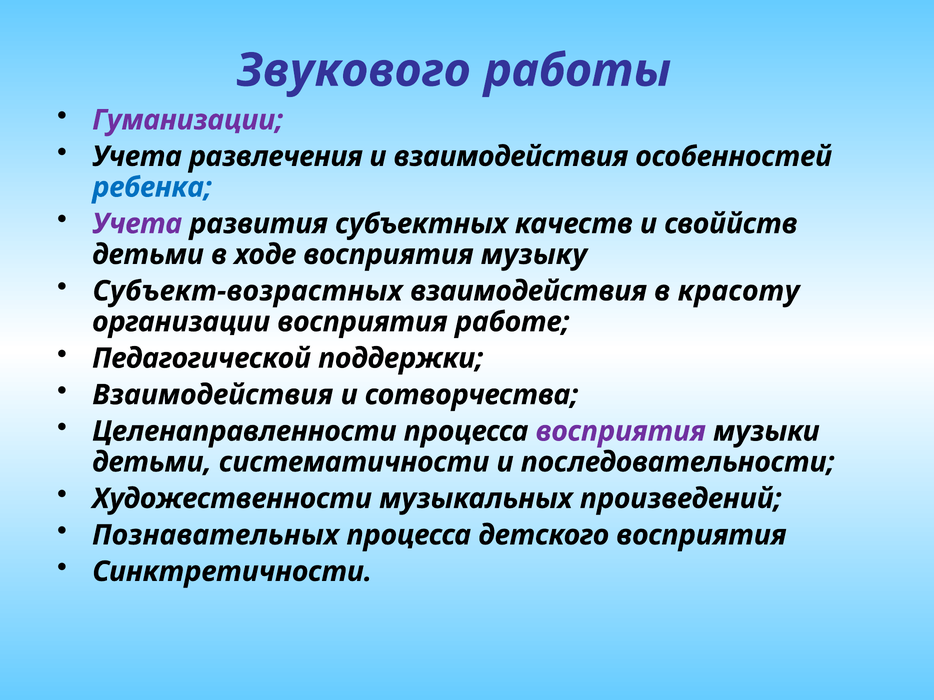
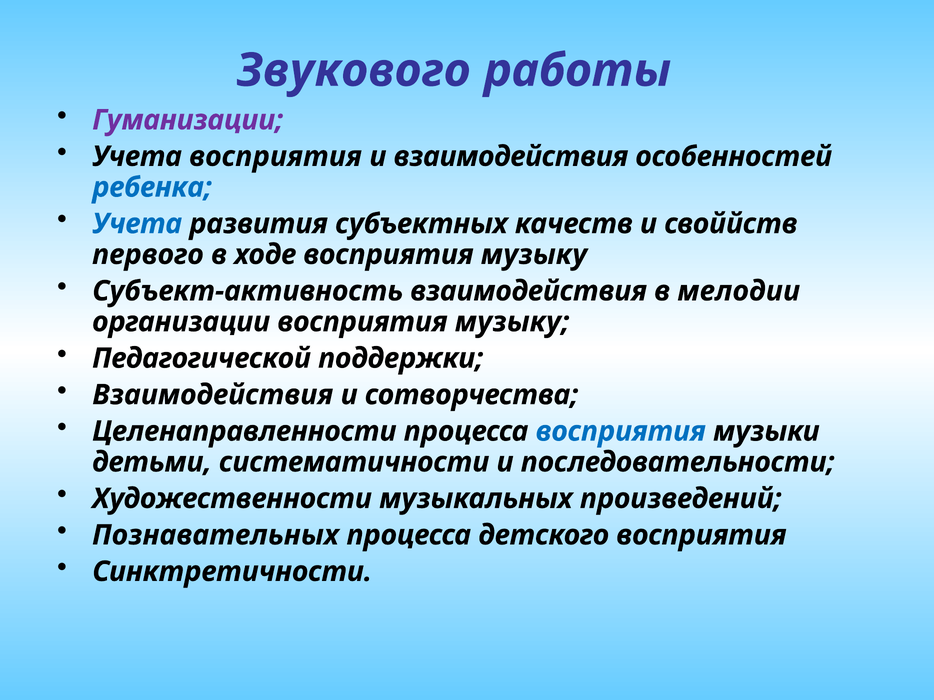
Учета развлечения: развлечения -> восприятия (276, 157)
Учета colour: purple -> blue (137, 224)
детьми: детьми -> первого (148, 255)
Субъект-возрастных: Субъект-возрастных -> Субъект-активность (248, 291)
красоту: красоту -> мелодии (739, 291)
организации восприятия работе: работе -> музыку (512, 322)
восприятия colour: purple -> blue (621, 432)
